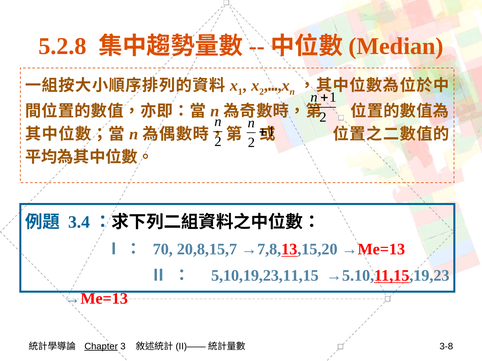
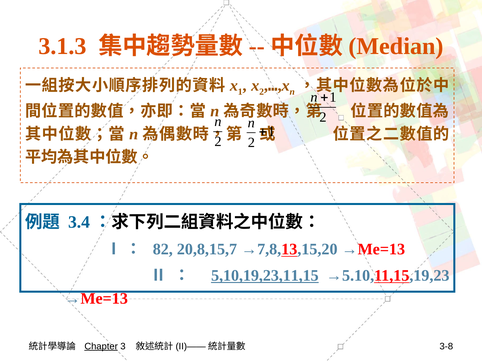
5.2.8: 5.2.8 -> 3.1.3 (62, 46)
70: 70 -> 82 (163, 250)
5,10,19,23,11,15 underline: none -> present (265, 276)
